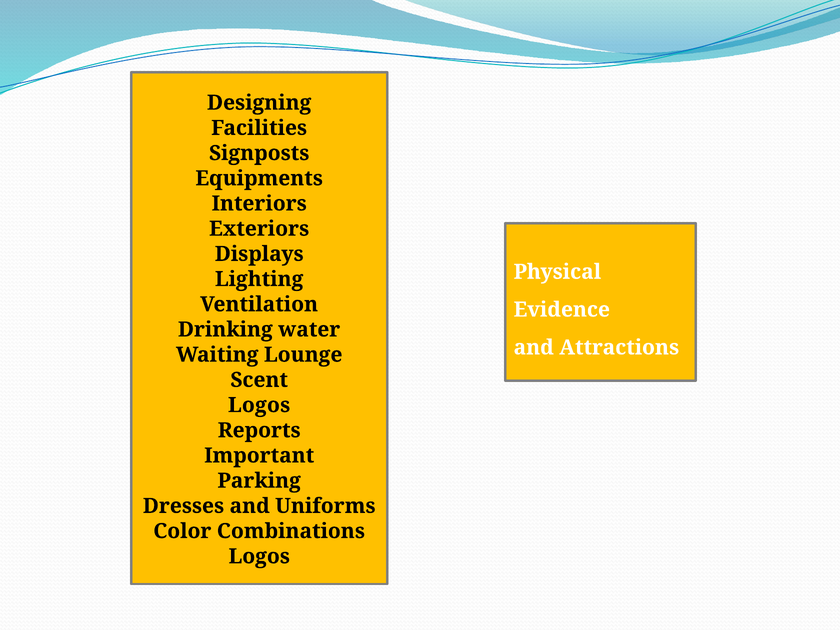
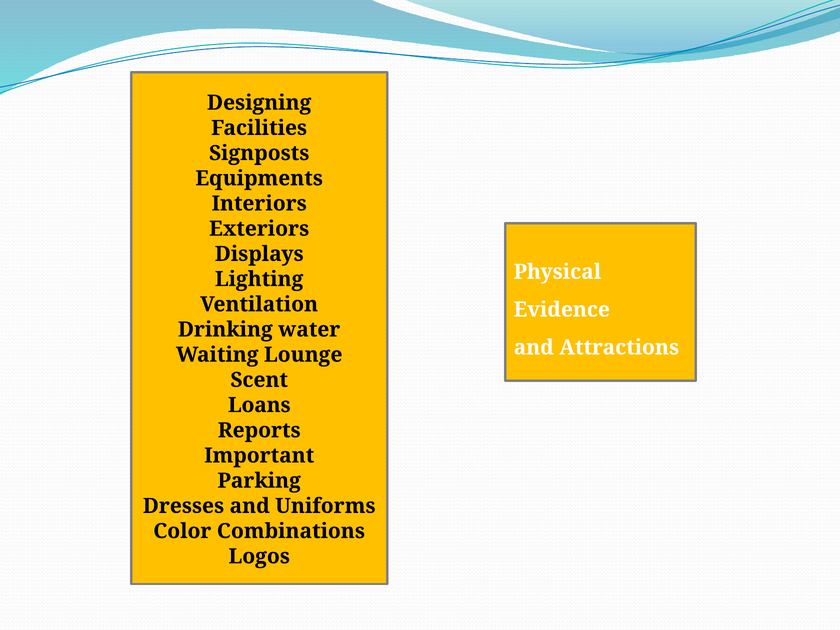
Logos: Logos -> Loans (259, 405)
